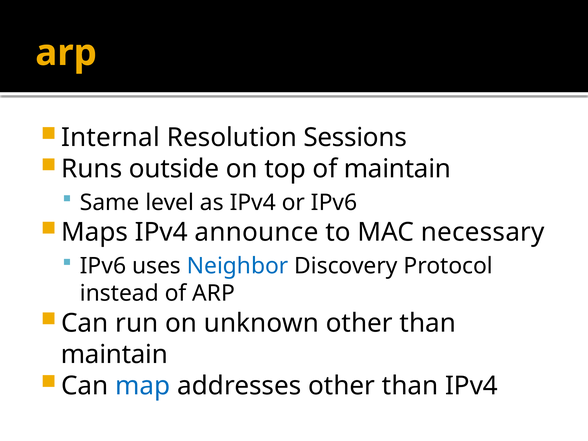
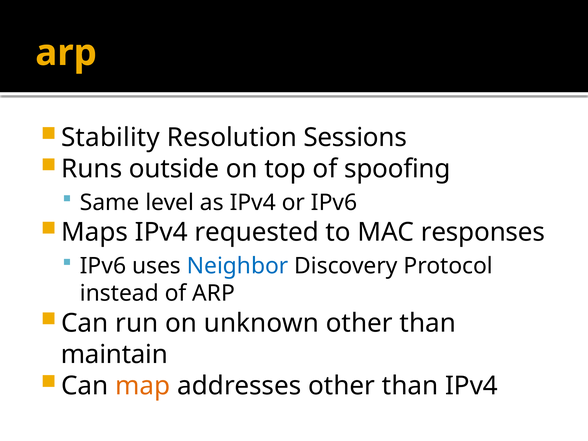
Internal: Internal -> Stability (111, 138)
of maintain: maintain -> spoofing (397, 169)
announce: announce -> requested (257, 232)
necessary: necessary -> responses (483, 232)
map colour: blue -> orange (143, 386)
